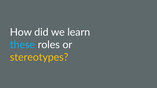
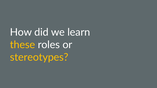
these colour: light blue -> yellow (23, 45)
